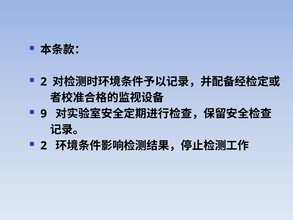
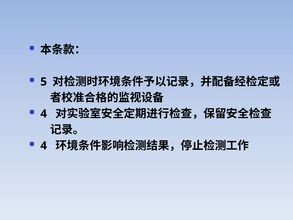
2: 2 -> 5 (44, 82)
9: 9 -> 4 (44, 114)
2: 2 -> 4 (44, 146)
